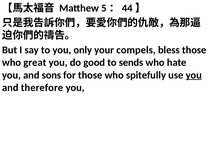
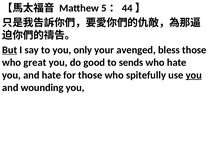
But underline: none -> present (10, 50)
compels: compels -> avenged (136, 50)
and sons: sons -> hate (51, 75)
therefore: therefore -> wounding (42, 87)
